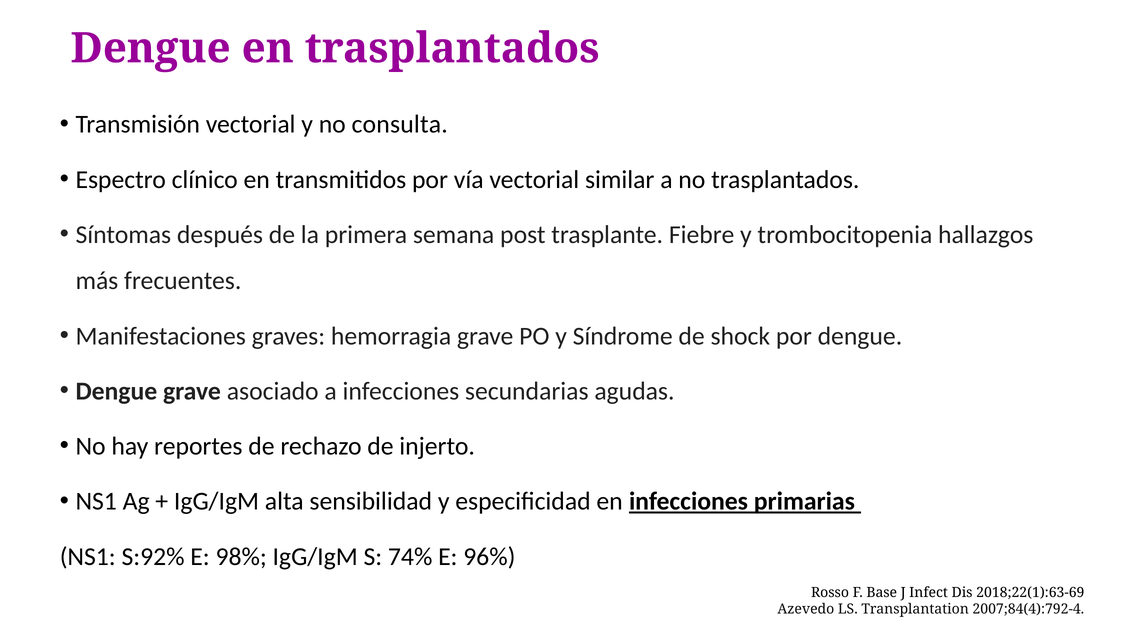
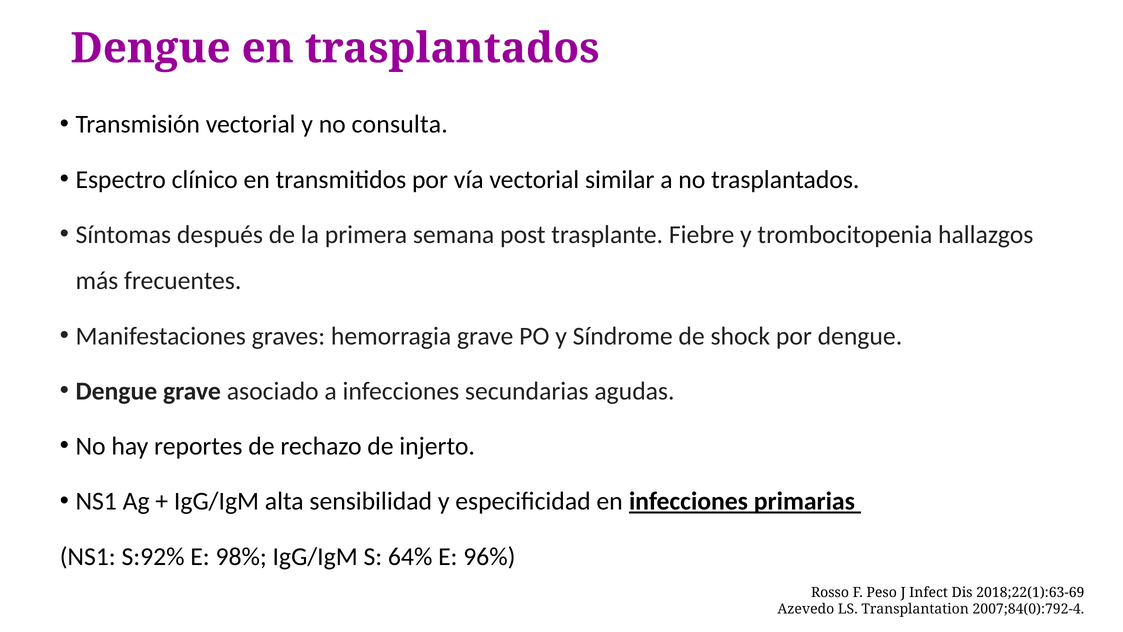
74%: 74% -> 64% (410, 556)
Base: Base -> Peso (882, 592)
2007;84(4):792-4: 2007;84(4):792-4 -> 2007;84(0):792-4 (1028, 609)
